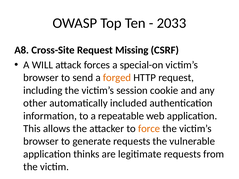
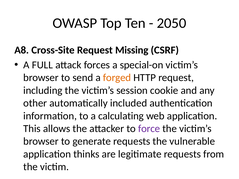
2033: 2033 -> 2050 (171, 23)
WILL: WILL -> FULL (42, 65)
repeatable: repeatable -> calculating (121, 116)
force colour: orange -> purple (149, 129)
